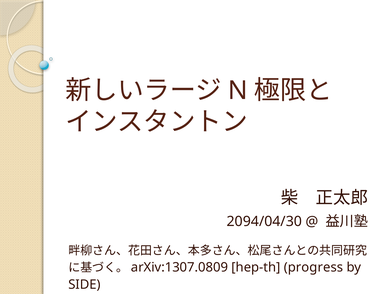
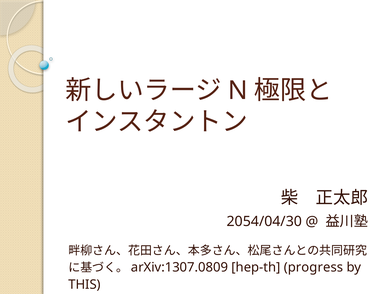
2094/04/30: 2094/04/30 -> 2054/04/30 (264, 221)
SIDE: SIDE -> THIS (84, 285)
